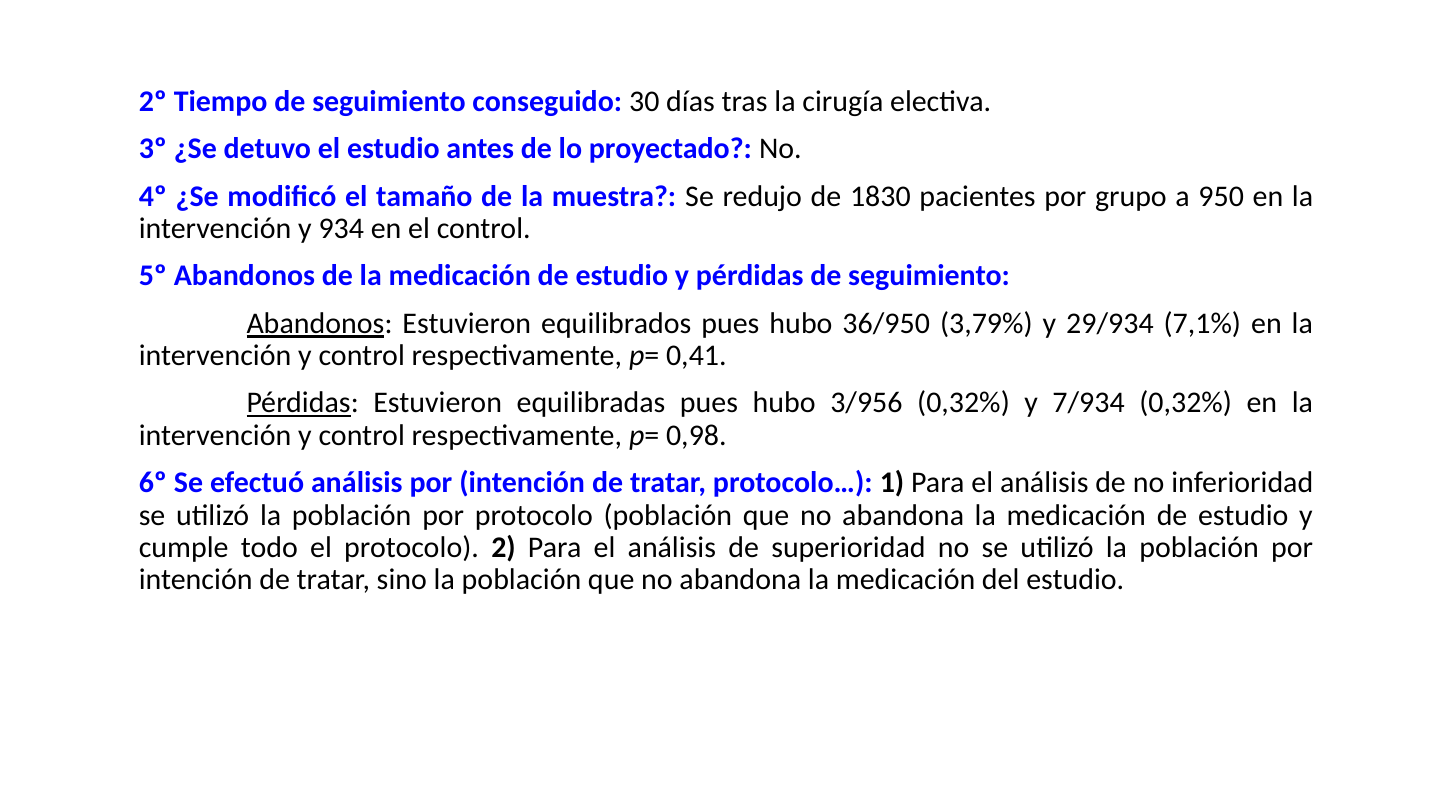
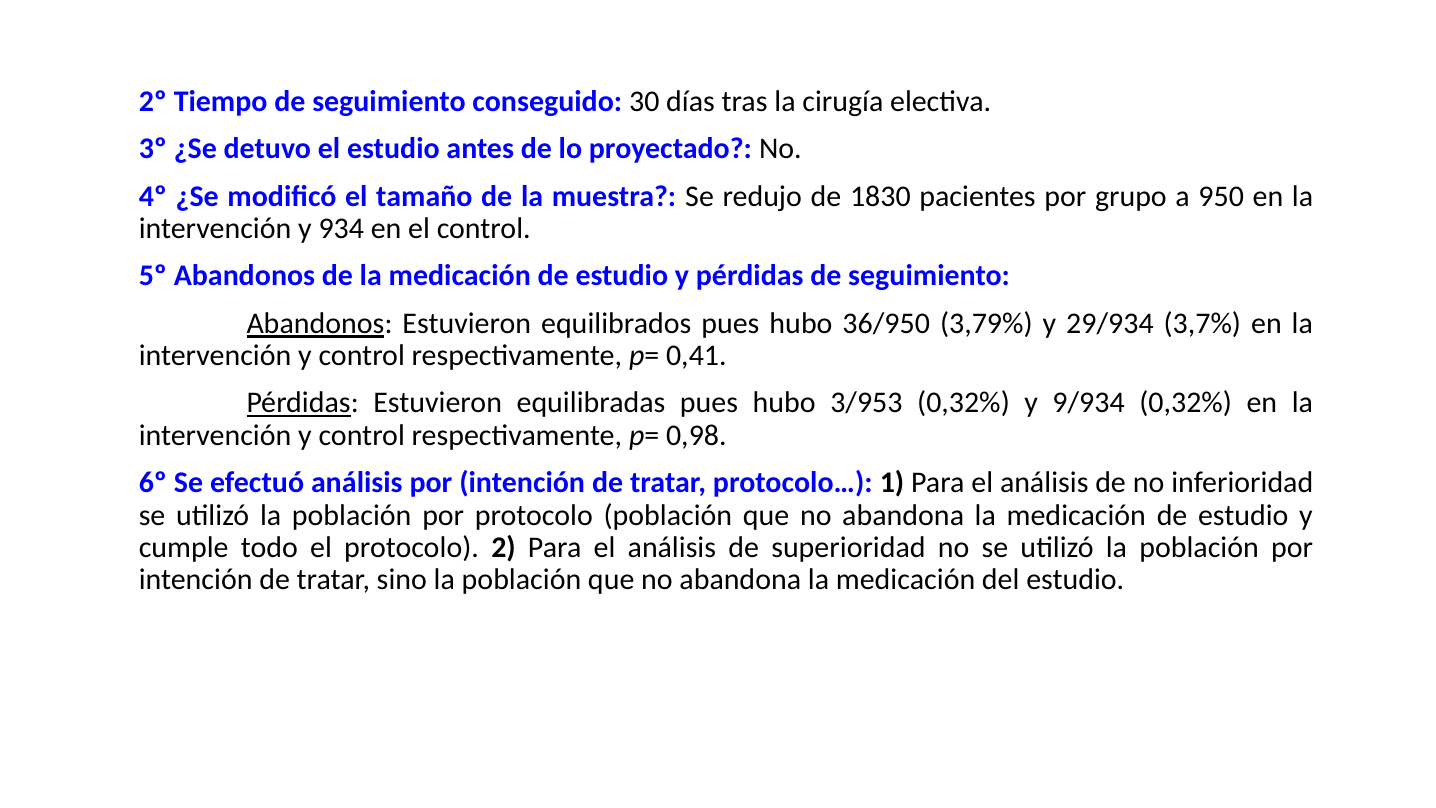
7,1%: 7,1% -> 3,7% (1202, 323)
3/956: 3/956 -> 3/953 (866, 403)
7/934: 7/934 -> 9/934 (1089, 403)
